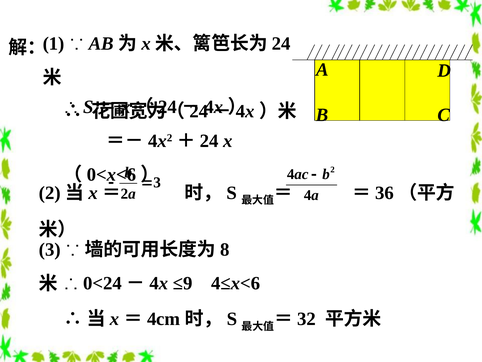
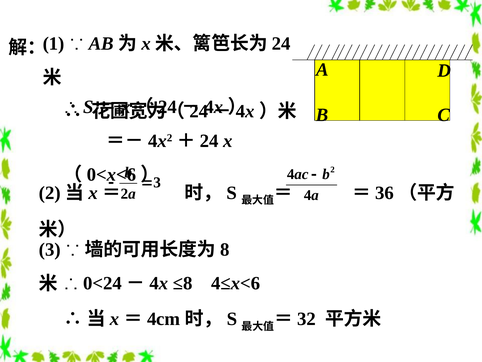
≤9: ≤9 -> ≤8 (183, 283)
